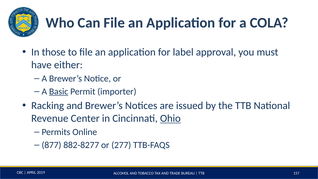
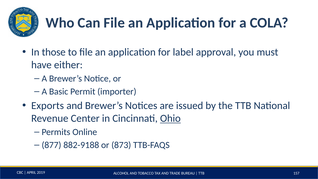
Basic underline: present -> none (59, 91)
Racking: Racking -> Exports (48, 106)
882-8277: 882-8277 -> 882-9188 (81, 145)
277: 277 -> 873 (121, 145)
